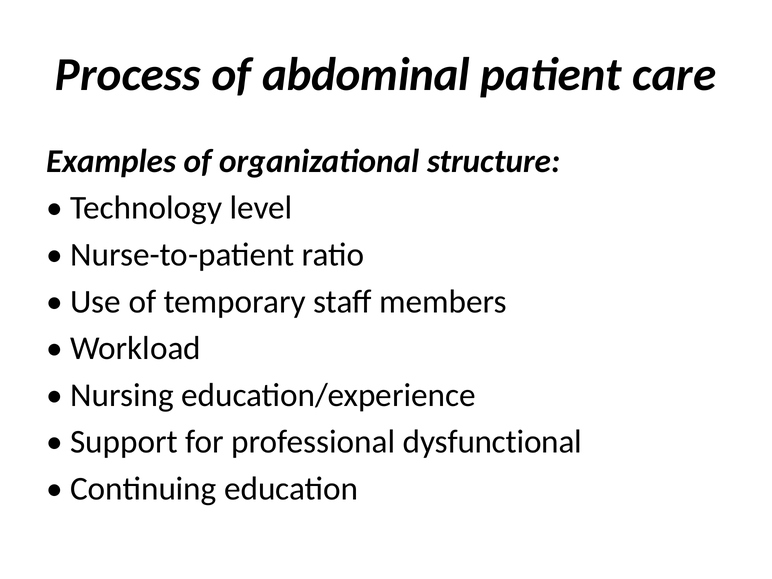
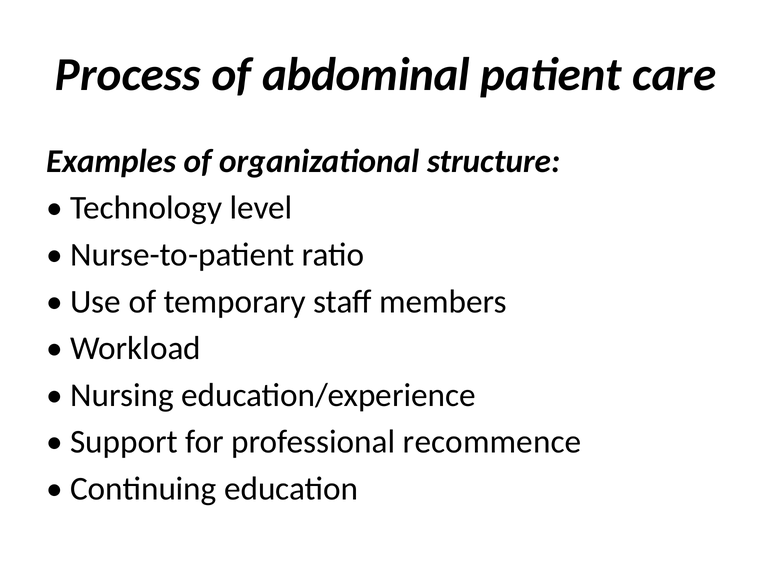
dysfunctional: dysfunctional -> recommence (492, 442)
